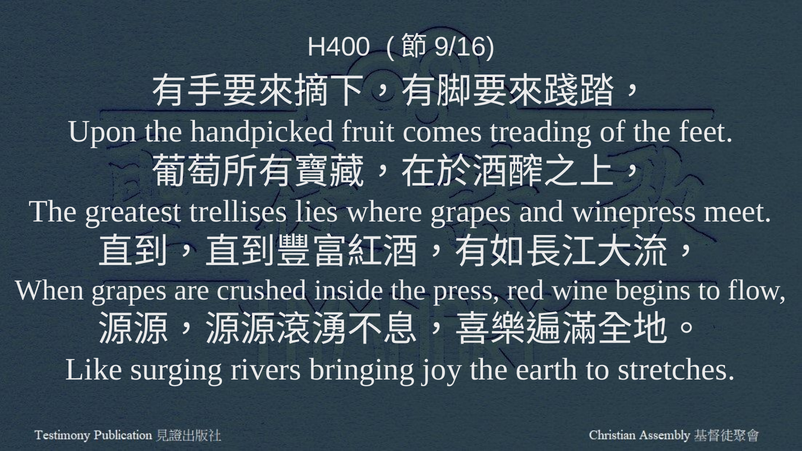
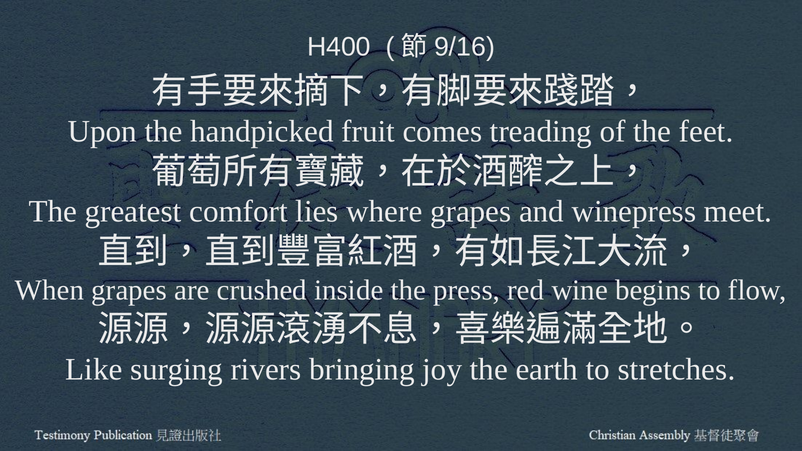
trellises: trellises -> comfort (238, 212)
